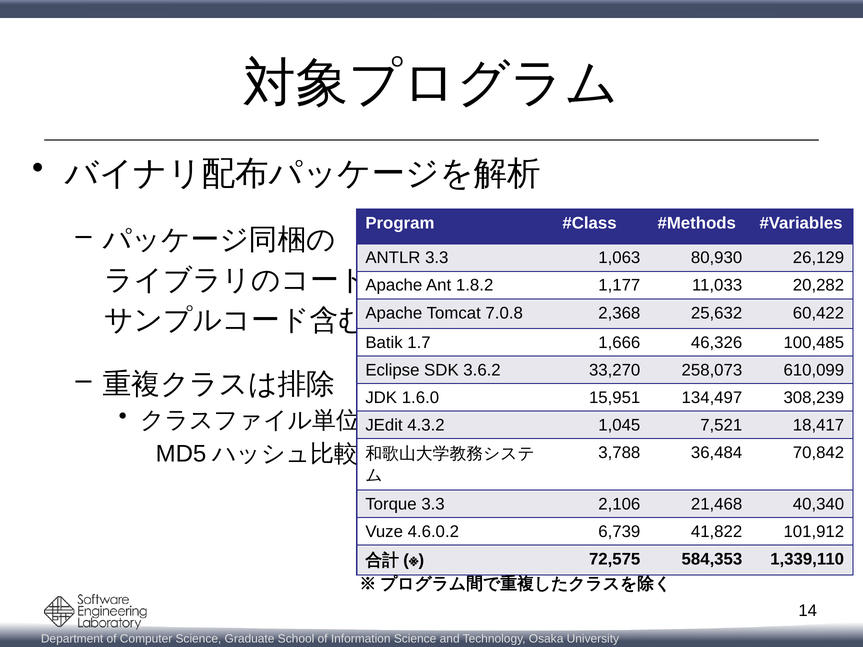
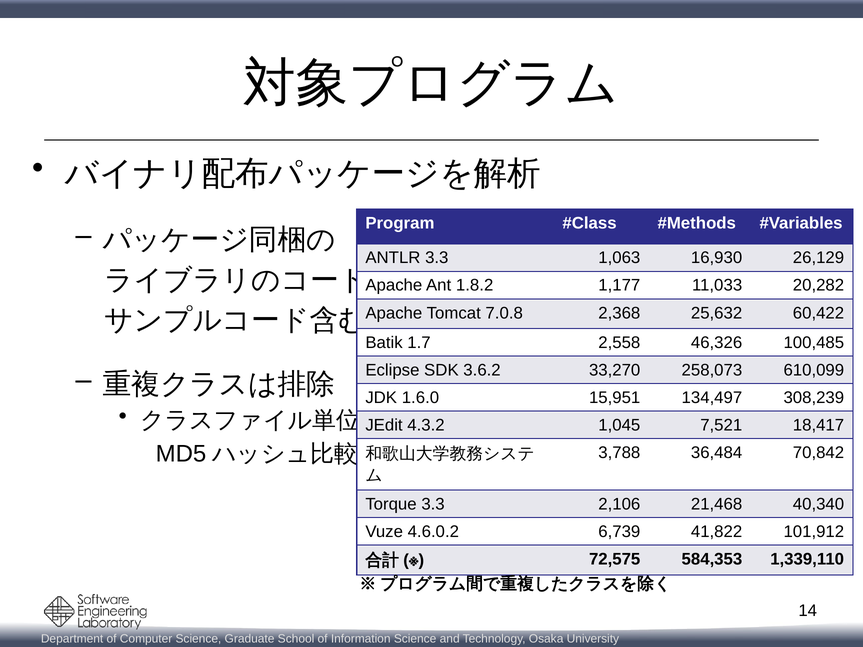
80,930: 80,930 -> 16,930 (717, 258)
1,666: 1,666 -> 2,558 (619, 343)
